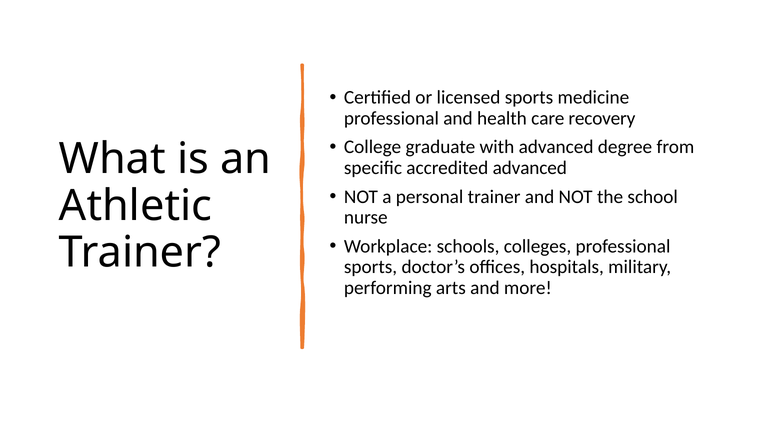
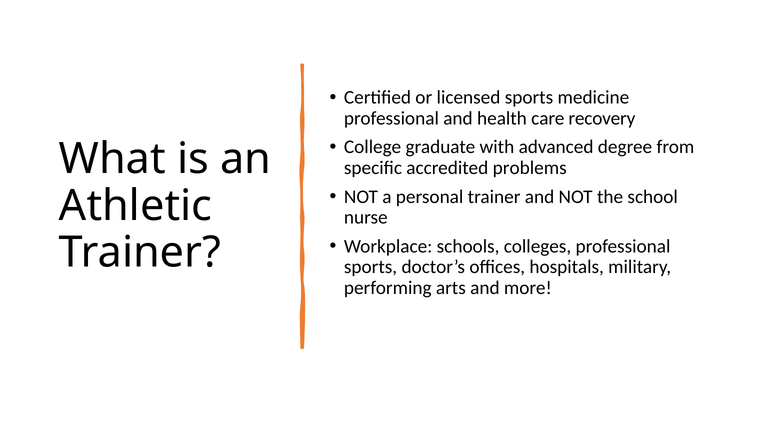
accredited advanced: advanced -> problems (530, 168)
